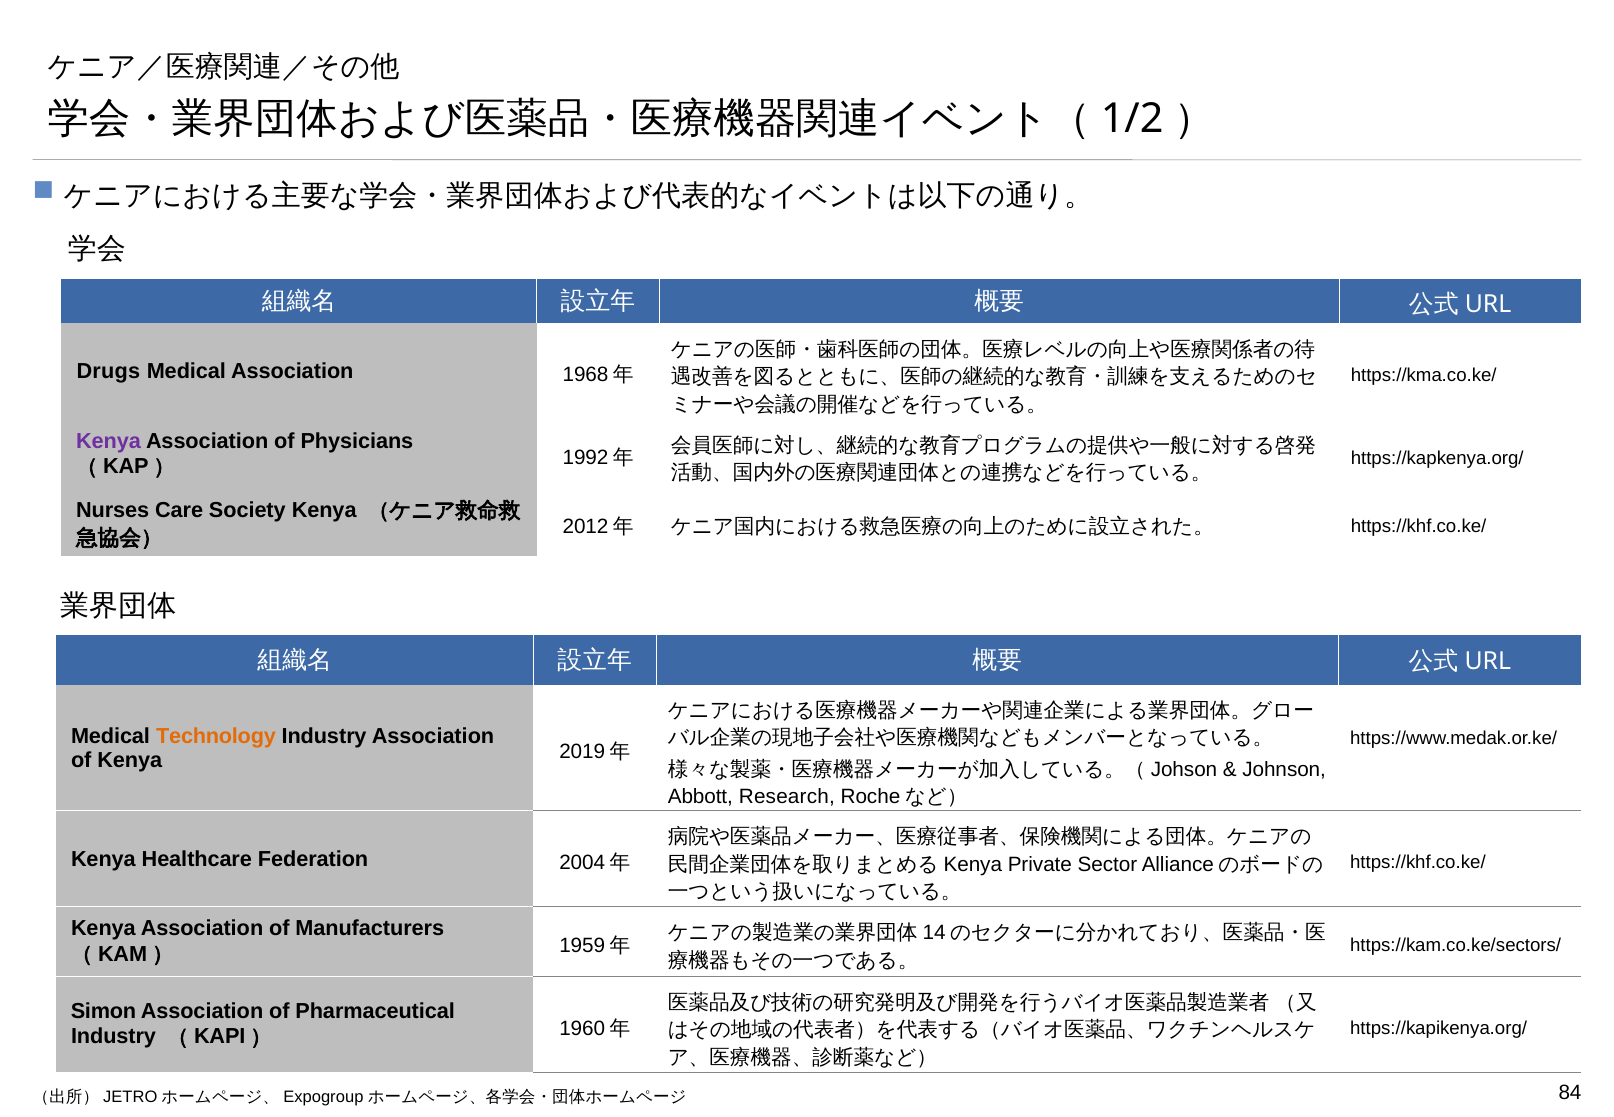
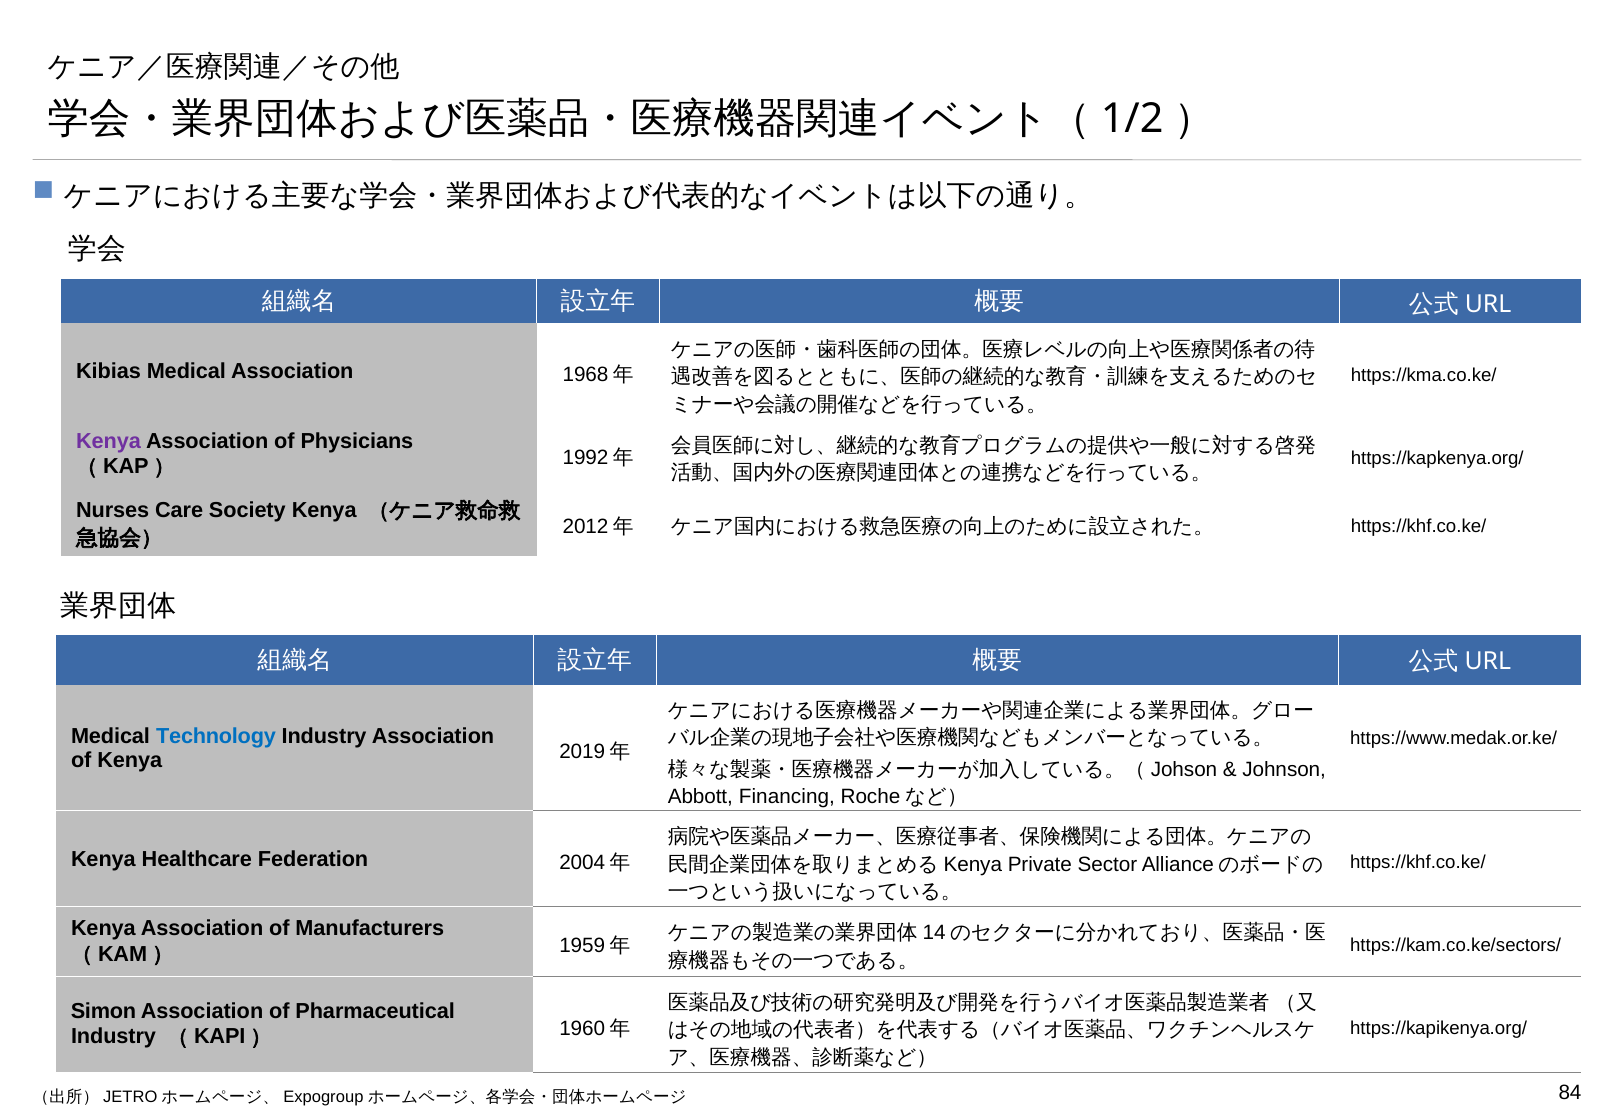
Drugs: Drugs -> Kibias (108, 372)
Technology colour: orange -> blue (216, 736)
Research: Research -> Financing (787, 797)
